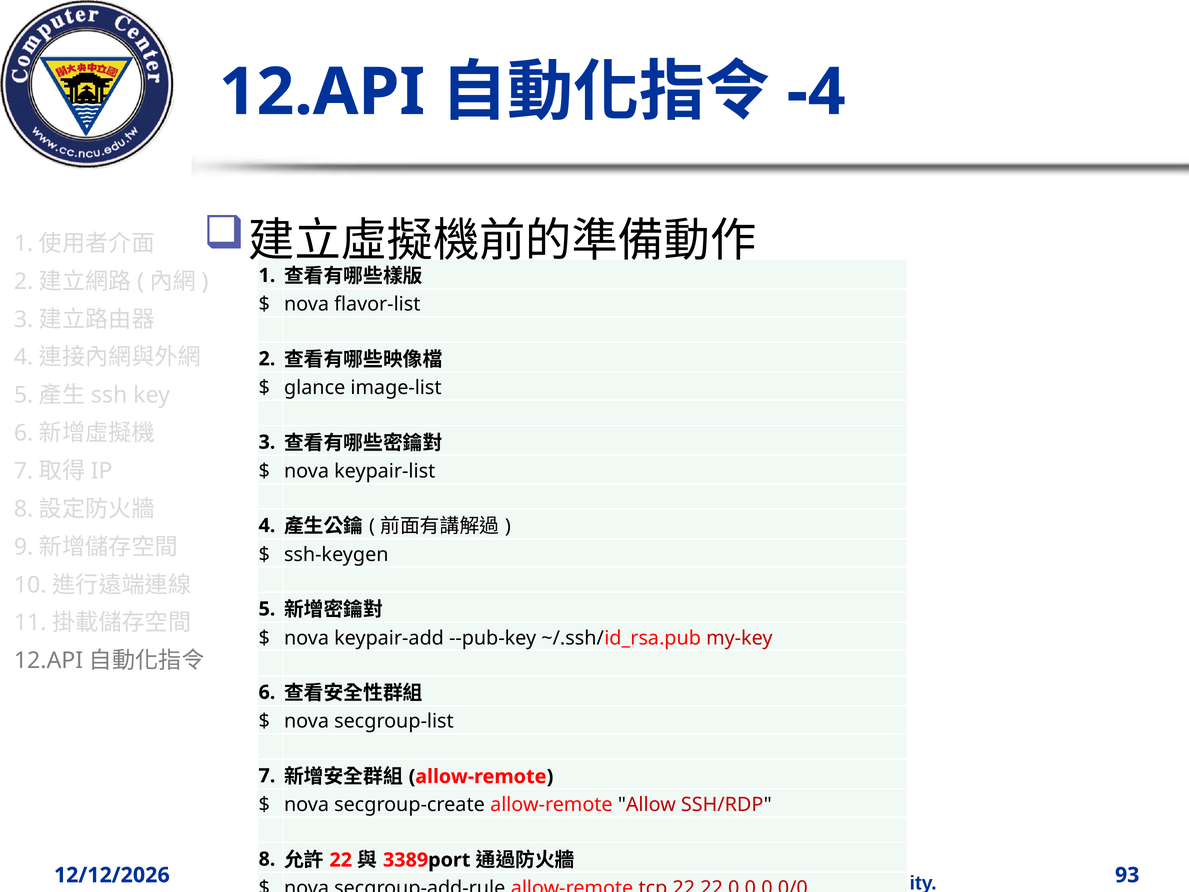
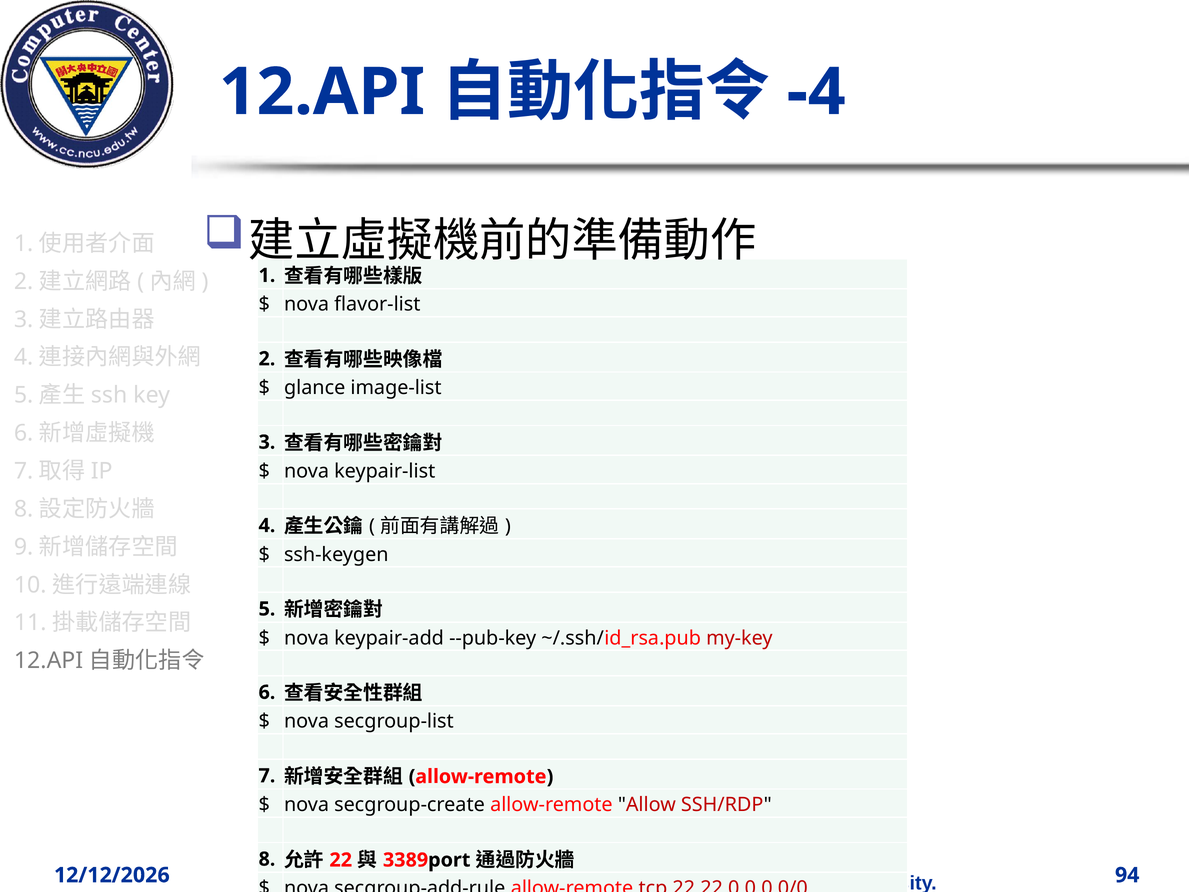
93: 93 -> 94 (1127, 875)
